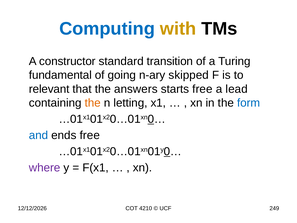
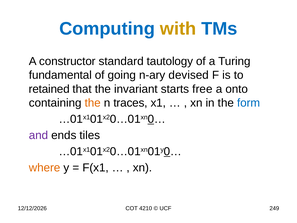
TMs colour: black -> blue (219, 29)
transition: transition -> tautology (170, 61)
skipped: skipped -> devised (189, 75)
relevant: relevant -> retained (49, 89)
answers: answers -> invariant (136, 89)
lead: lead -> onto (237, 89)
letting: letting -> traces (130, 103)
and colour: blue -> purple (39, 135)
ends free: free -> tiles (90, 135)
where colour: purple -> orange (45, 168)
